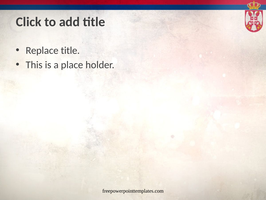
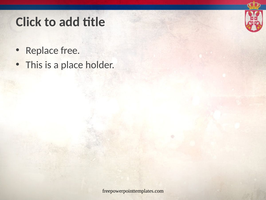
Replace title: title -> free (70, 50)
